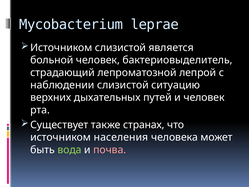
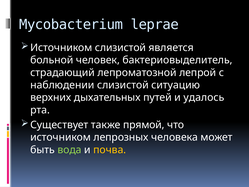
и человек: человек -> удалось (204, 97)
странах: странах -> прямой (144, 125)
населения: населения -> лепрозных (121, 137)
почва colour: pink -> yellow (110, 150)
